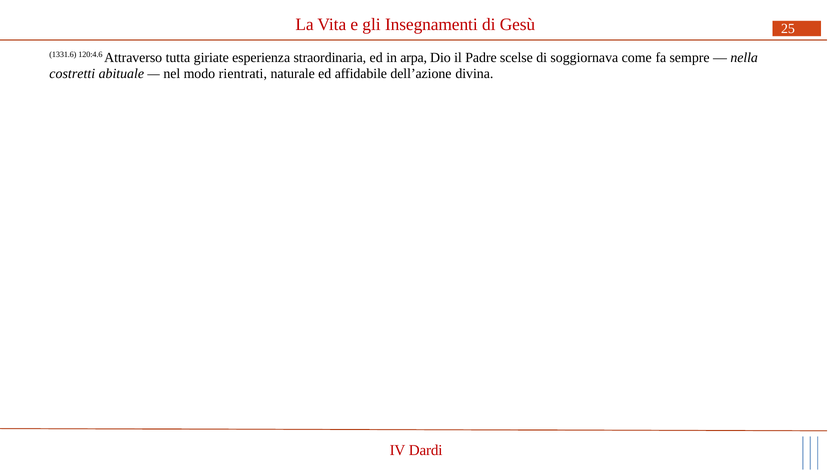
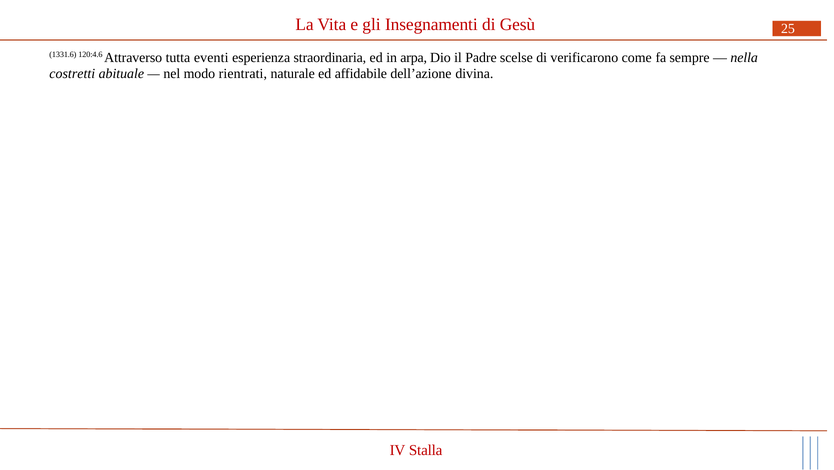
giriate: giriate -> eventi (211, 58)
soggiornava: soggiornava -> verificarono (584, 58)
Dardi: Dardi -> Stalla (426, 450)
